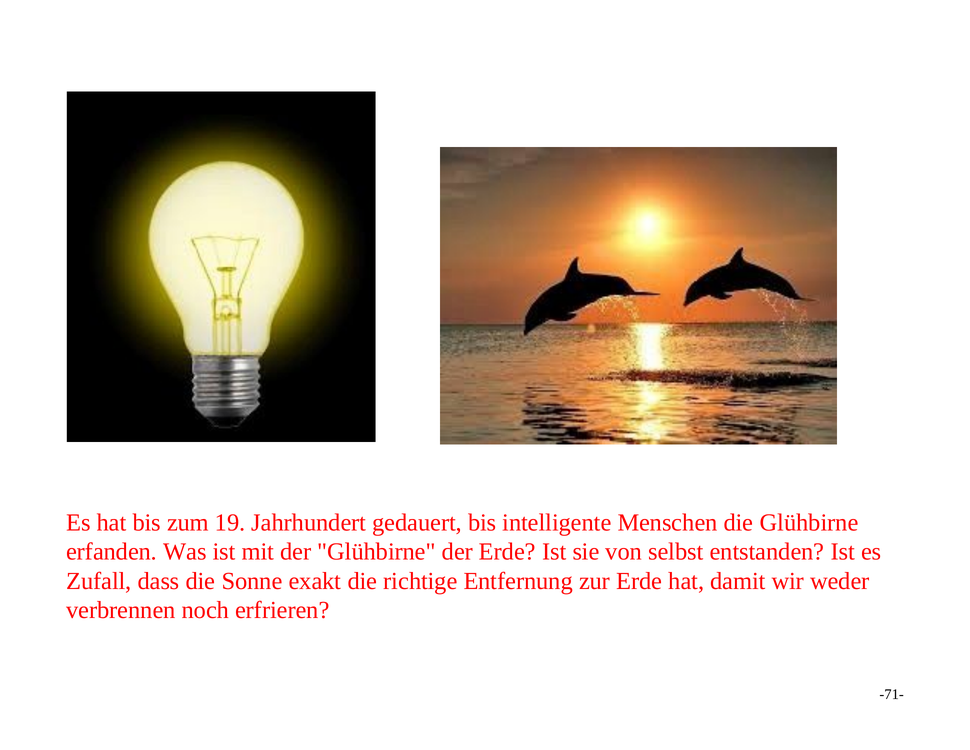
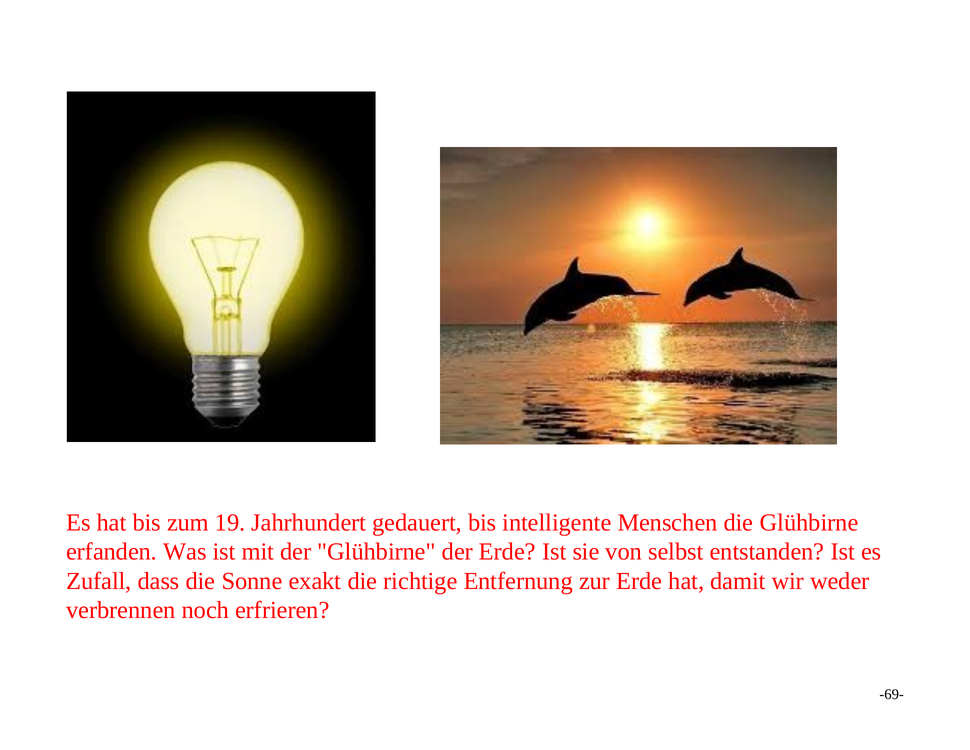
-71-: -71- -> -69- (892, 694)
